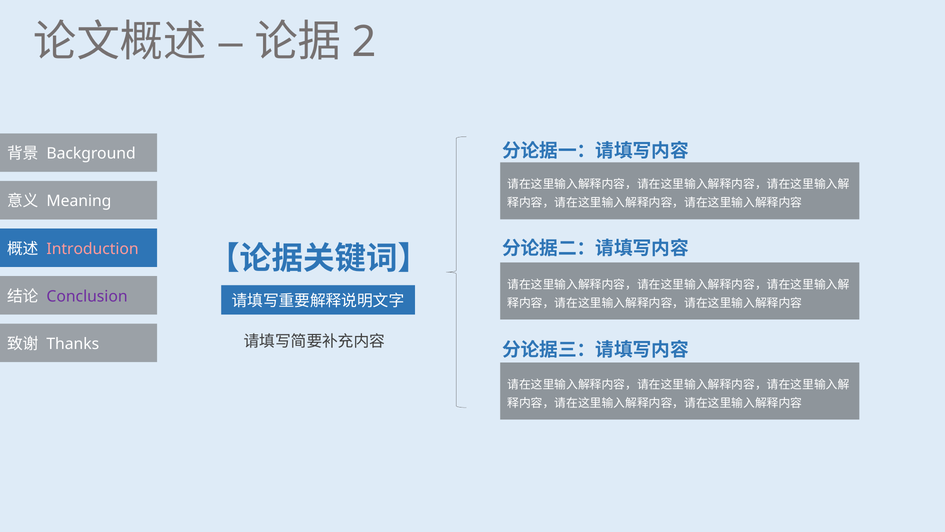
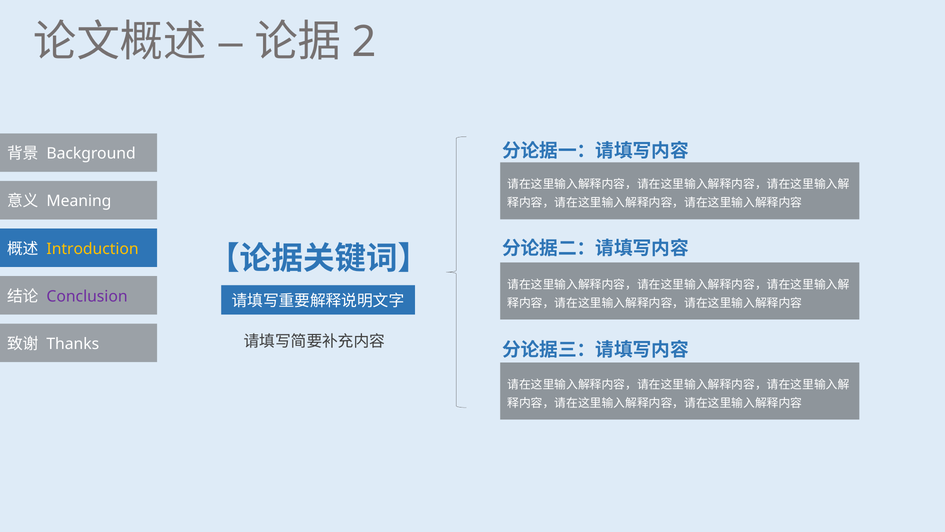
Introduction colour: pink -> yellow (93, 249)
